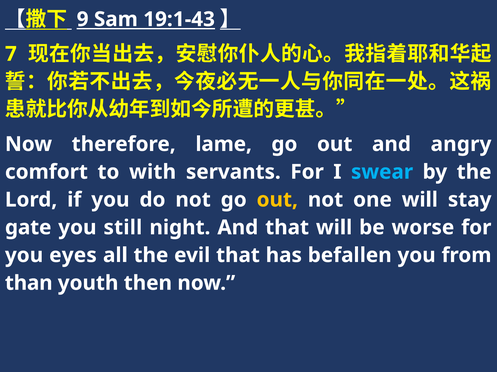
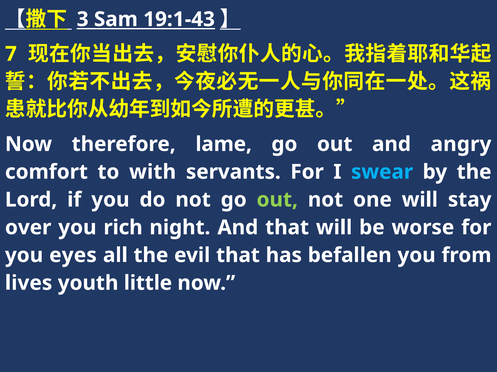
9: 9 -> 3 (83, 19)
out colour: yellow -> light green (277, 200)
gate: gate -> over (28, 228)
still: still -> rich (123, 228)
than: than -> lives (29, 284)
then: then -> little (148, 284)
